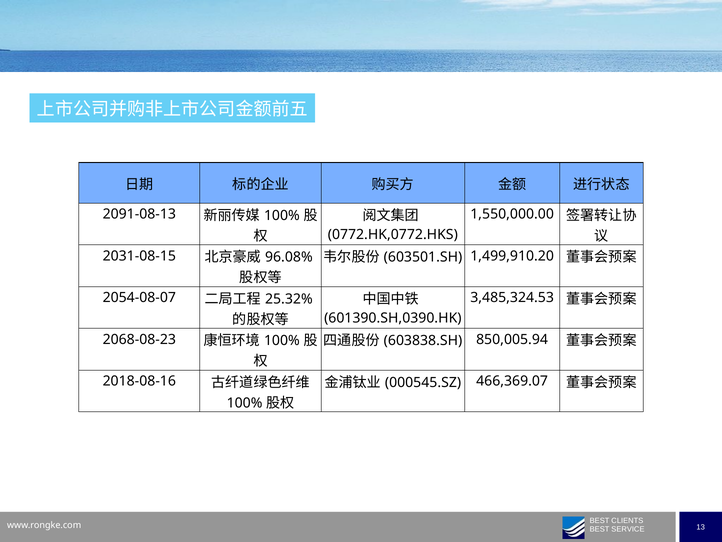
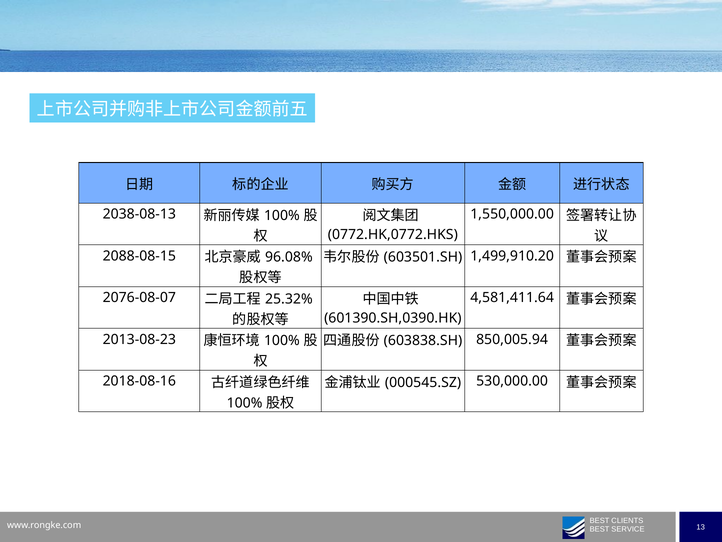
2091-08-13: 2091-08-13 -> 2038-08-13 (139, 214)
2031-08-15: 2031-08-15 -> 2088-08-15 (139, 256)
2054-08-07: 2054-08-07 -> 2076-08-07 (139, 297)
3,485,324.53: 3,485,324.53 -> 4,581,411.64 (512, 297)
2068-08-23: 2068-08-23 -> 2013-08-23 (139, 339)
466,369.07: 466,369.07 -> 530,000.00 (512, 381)
